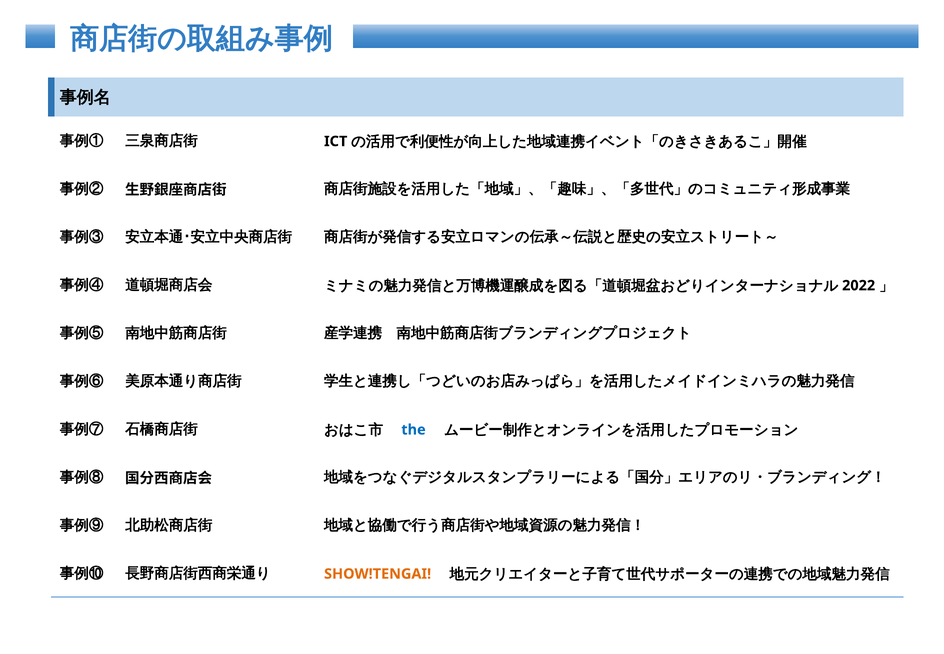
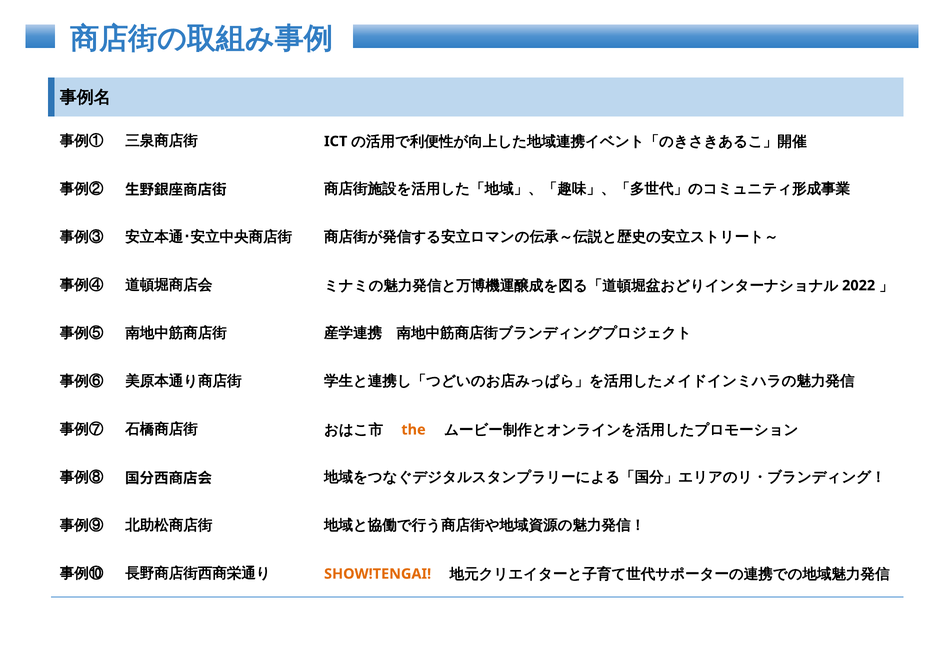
the colour: blue -> orange (413, 429)
